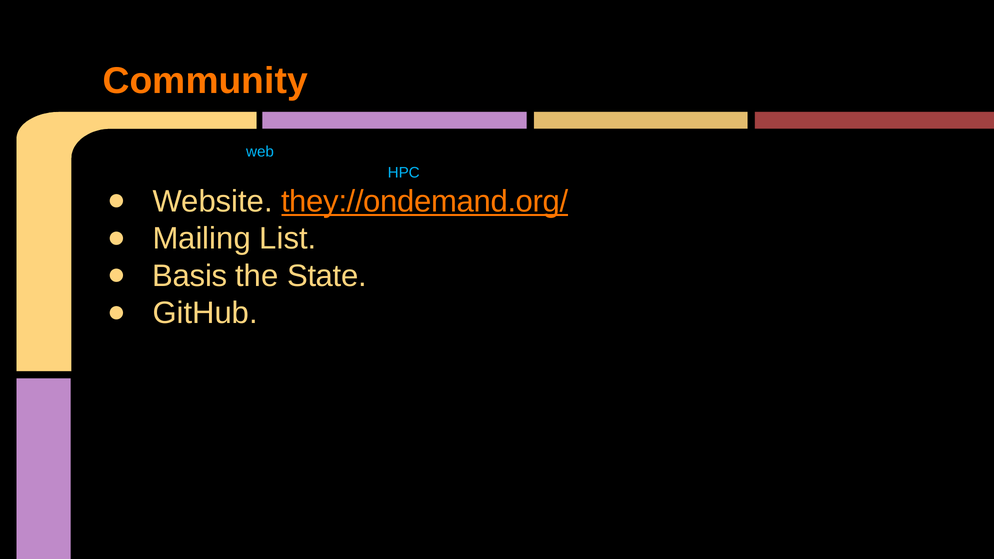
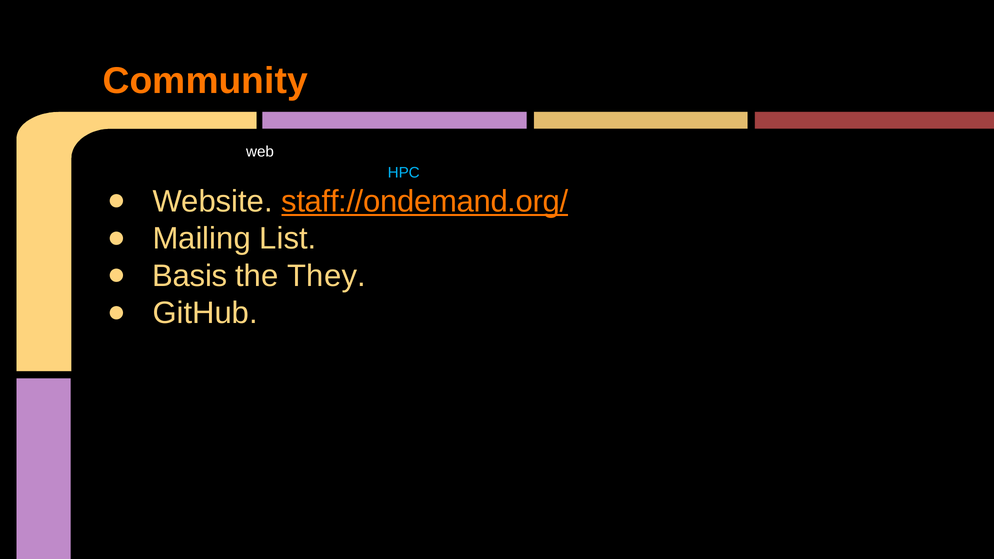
web colour: light blue -> white (260, 152)
they://ondemand.org/: they://ondemand.org/ -> staff://ondemand.org/ (425, 201)
State: State -> They (327, 276)
